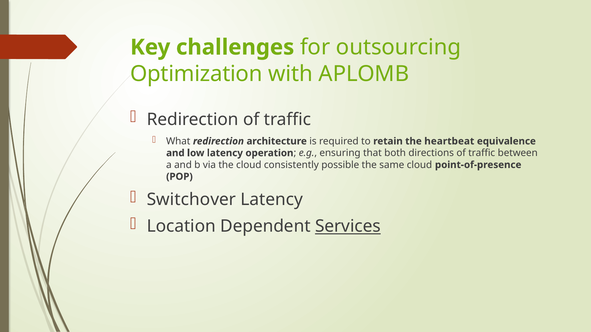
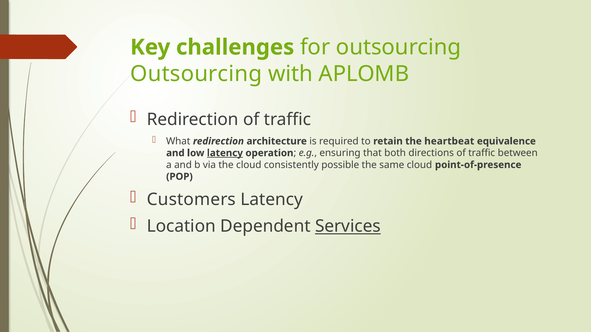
Optimization: Optimization -> Outsourcing (196, 74)
latency underline: none -> present (225, 153)
Switchover: Switchover -> Customers (191, 200)
